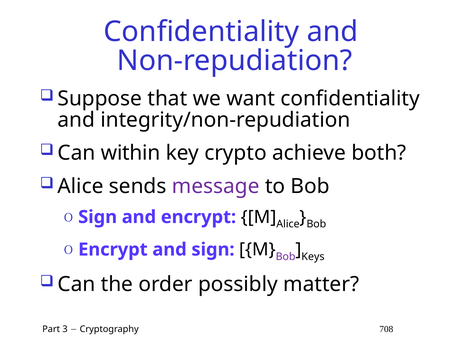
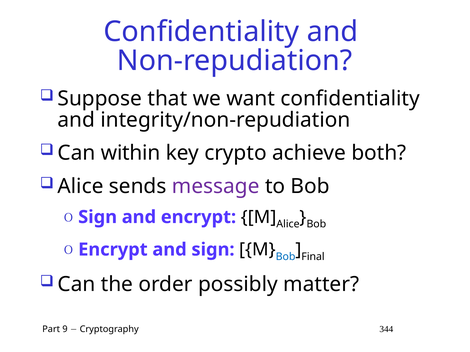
Bob colour: purple -> blue (286, 257)
Keys: Keys -> Final (313, 257)
3: 3 -> 9 (65, 330)
708: 708 -> 344 (386, 330)
